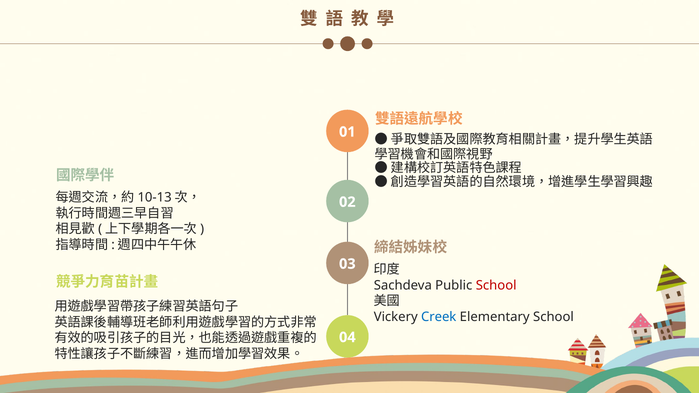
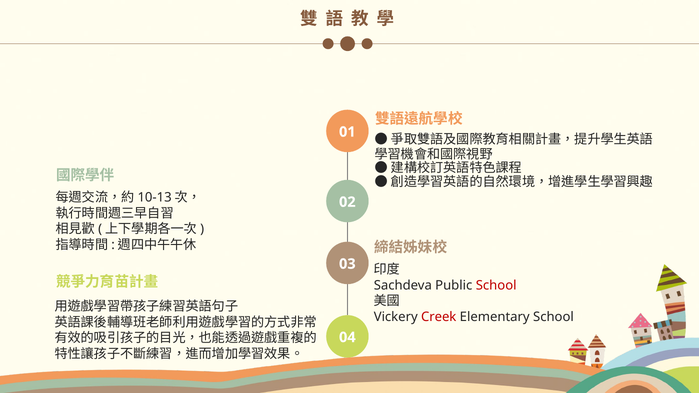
Creek colour: blue -> red (439, 317)
